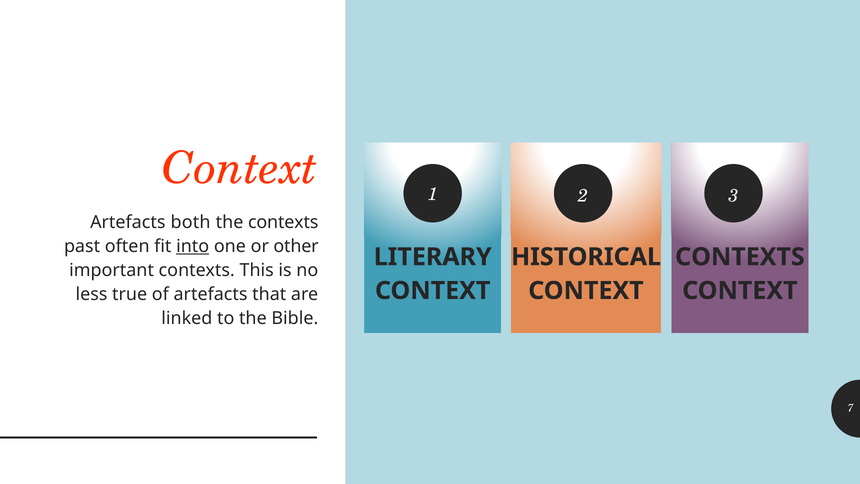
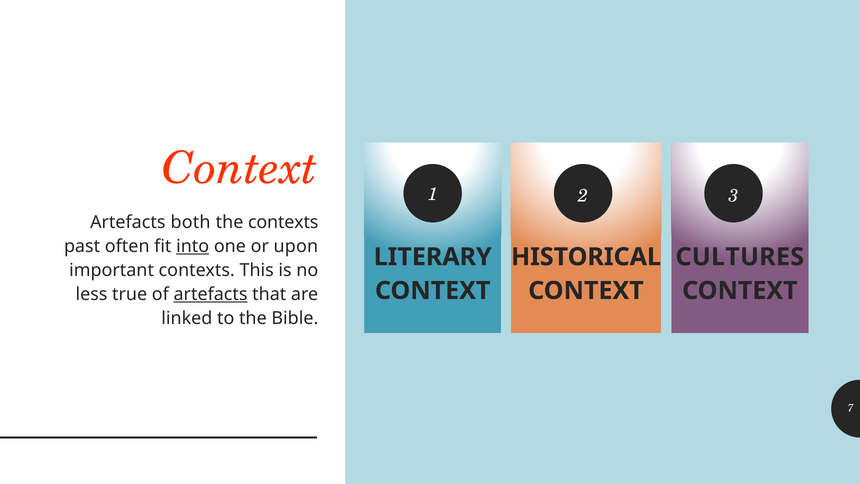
other: other -> upon (296, 246)
CONTEXTS: CONTEXTS -> CULTURES (740, 257)
artefacts underline: none -> present (211, 294)
